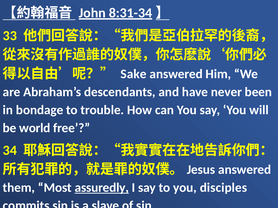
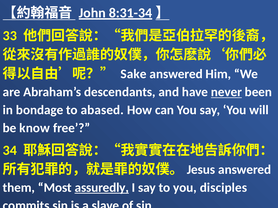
never underline: none -> present (226, 92)
trouble: trouble -> abased (102, 110)
world: world -> know (35, 128)
